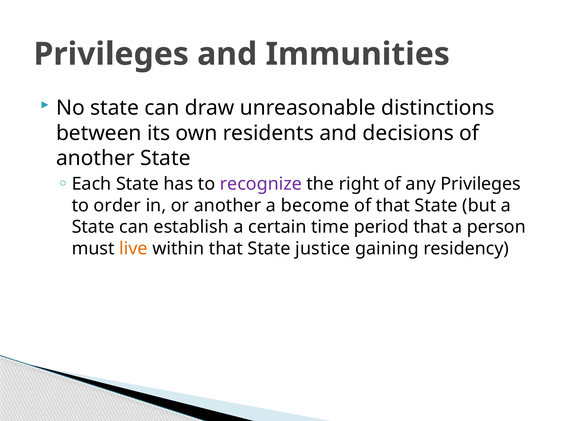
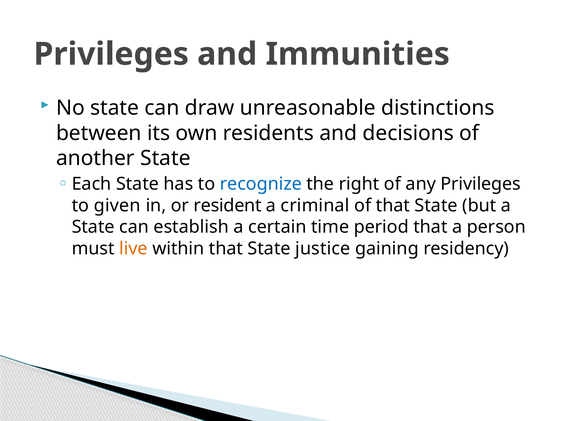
recognize colour: purple -> blue (261, 184)
order: order -> given (117, 205)
or another: another -> resident (228, 205)
become: become -> criminal (315, 205)
